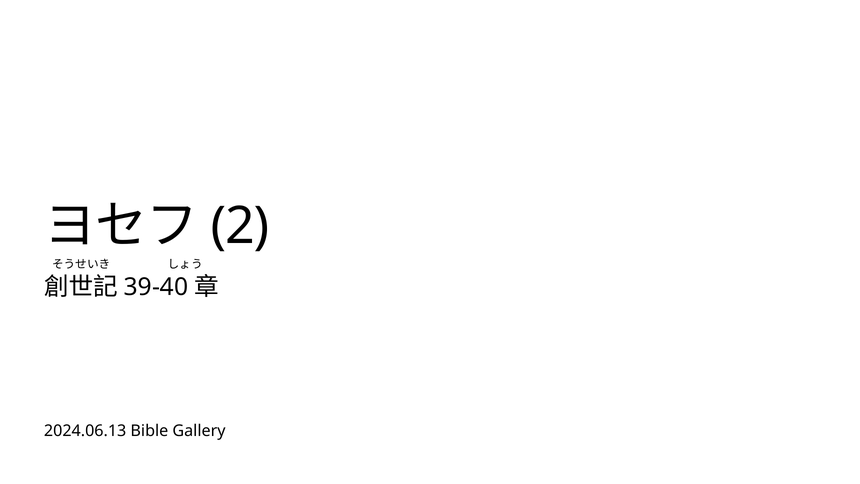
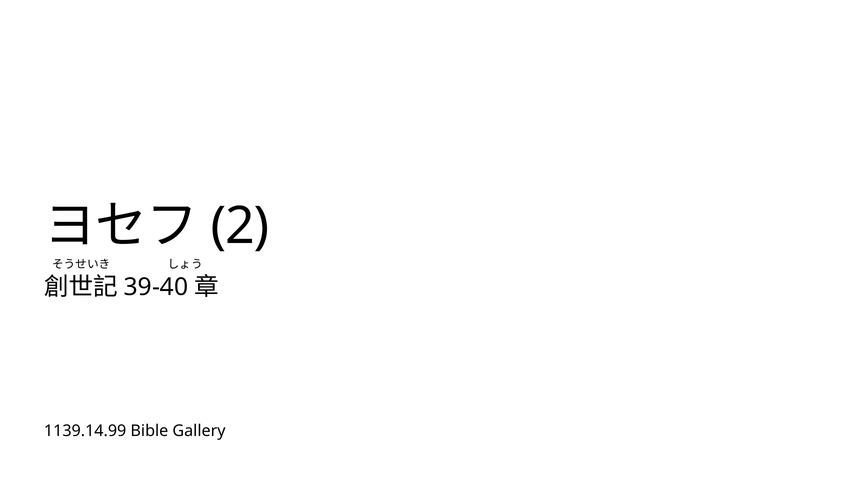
2024.06.13: 2024.06.13 -> 1139.14.99 (85, 431)
